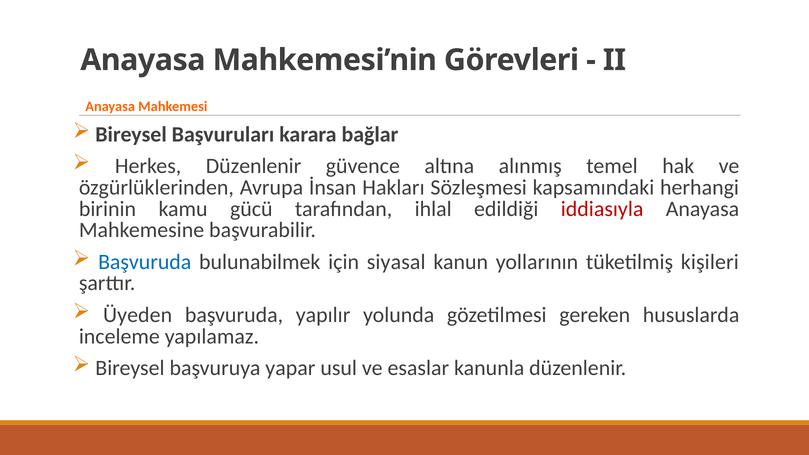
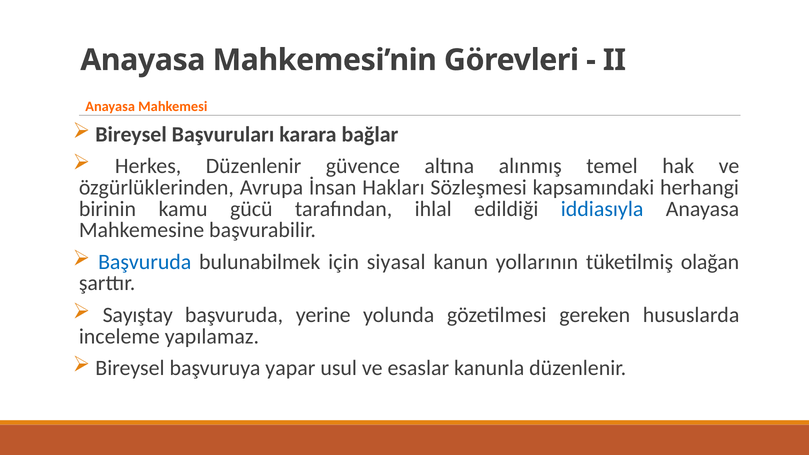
iddiasıyla colour: red -> blue (602, 209)
kişileri: kişileri -> olağan (710, 262)
Üyeden: Üyeden -> Sayıştay (138, 315)
yapılır: yapılır -> yerine (323, 315)
